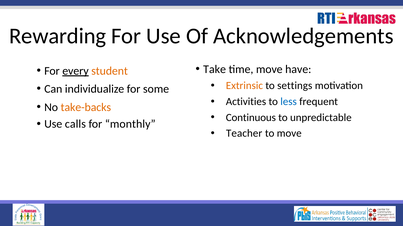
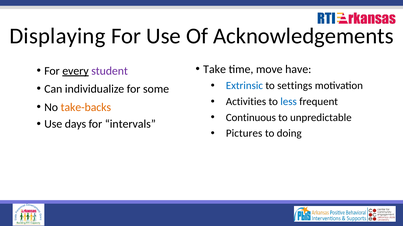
Rewarding: Rewarding -> Displaying (57, 36)
student colour: orange -> purple (110, 71)
Extrinsic colour: orange -> blue (244, 86)
calls: calls -> days (75, 124)
monthly: monthly -> intervals (130, 124)
Teacher: Teacher -> Pictures (244, 134)
to move: move -> doing (289, 134)
